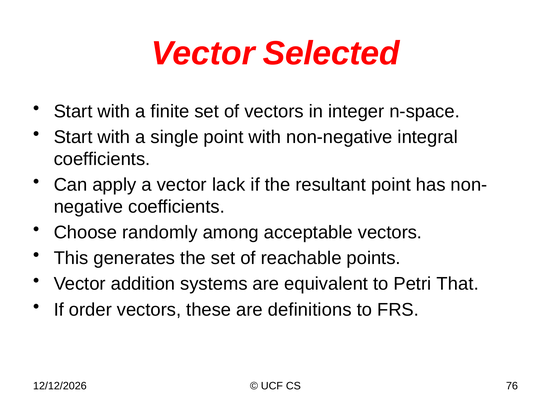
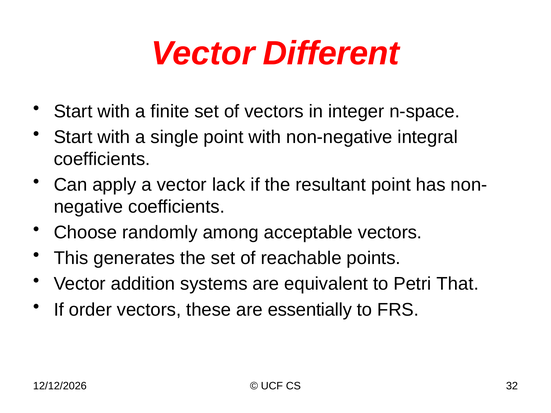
Selected: Selected -> Different (331, 53)
definitions: definitions -> essentially (310, 310)
76: 76 -> 32 (512, 386)
